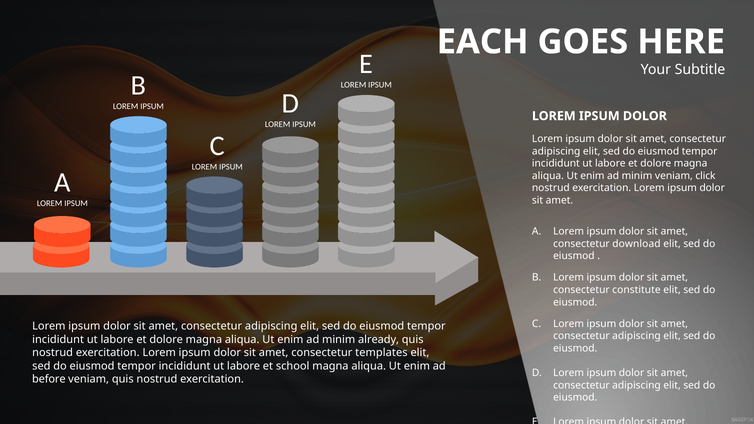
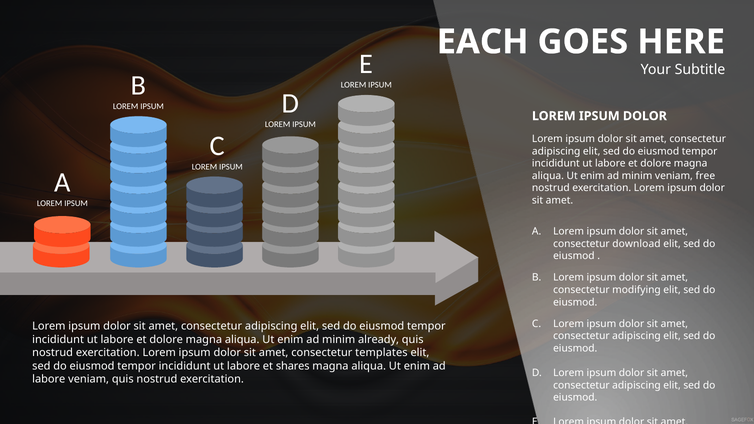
click: click -> free (705, 176)
constitute: constitute -> modifying (637, 290)
school: school -> shares (293, 366)
before: before -> labore (49, 379)
